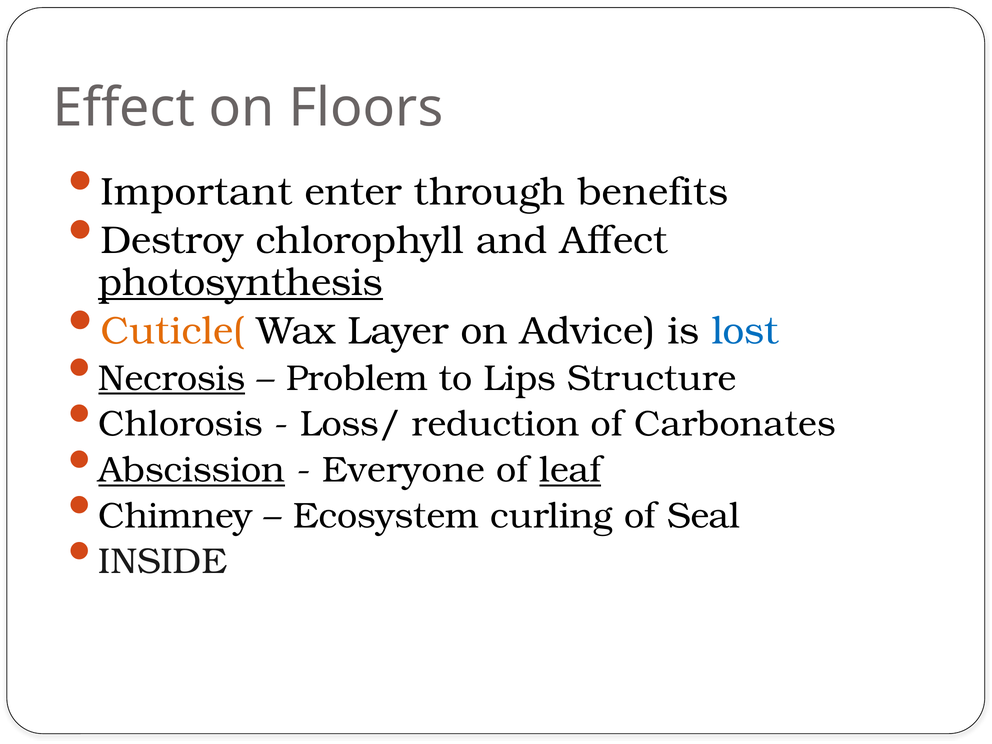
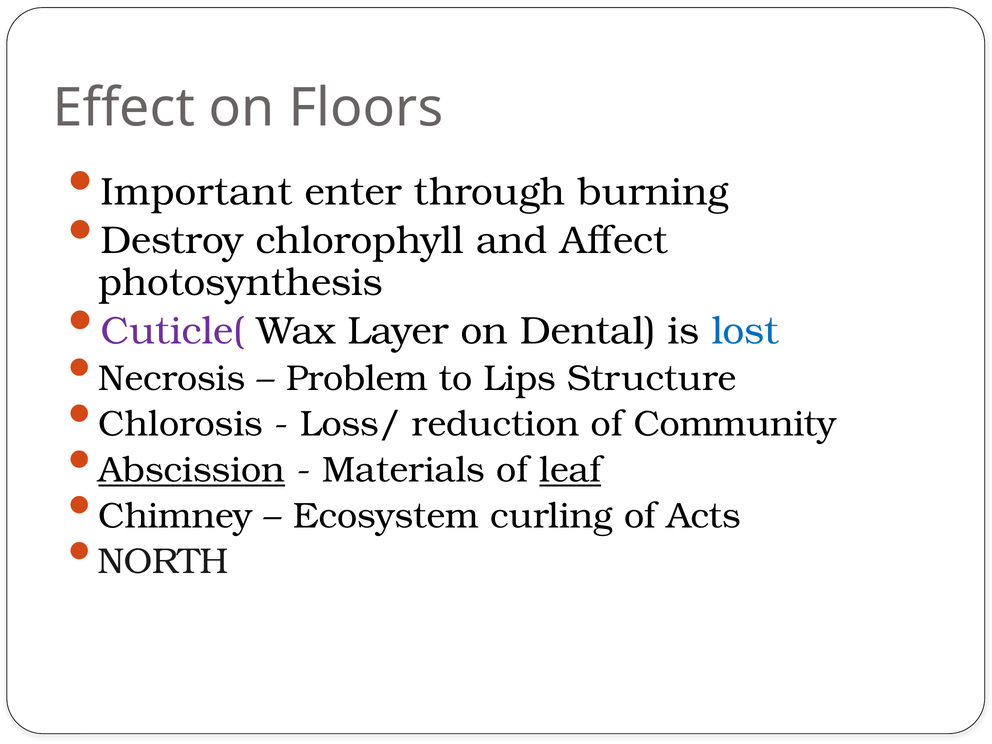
benefits: benefits -> burning (653, 192)
photosynthesis underline: present -> none (241, 282)
Cuticle( colour: orange -> purple (173, 331)
Advice: Advice -> Dental (588, 331)
Necrosis underline: present -> none (172, 378)
Carbonates: Carbonates -> Community (735, 424)
Everyone: Everyone -> Materials (404, 470)
Seal: Seal -> Acts (704, 516)
INSIDE: INSIDE -> NORTH (163, 562)
